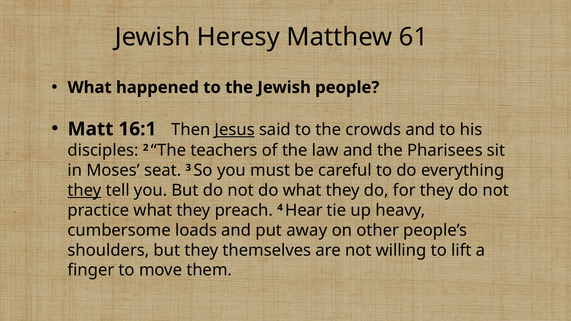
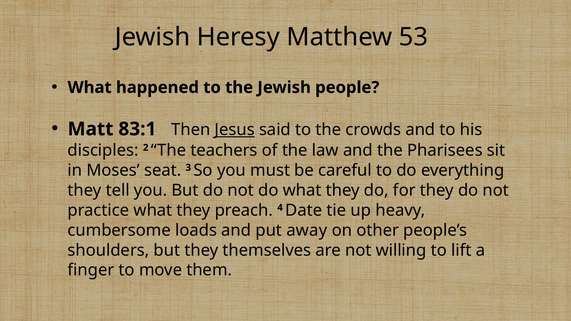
61: 61 -> 53 (414, 37)
16:1: 16:1 -> 83:1 (137, 129)
they underline: present -> none (85, 190)
Hear: Hear -> Date (304, 210)
